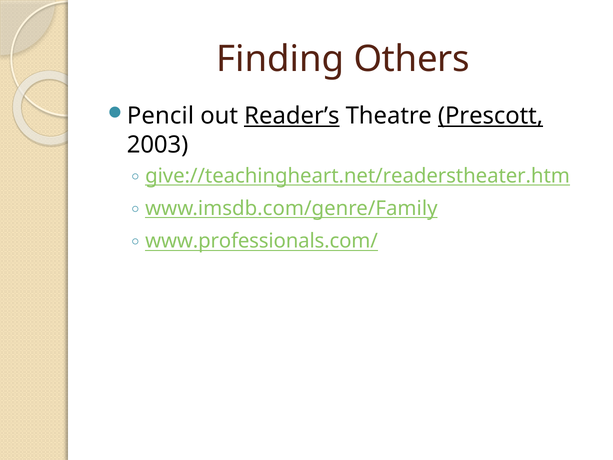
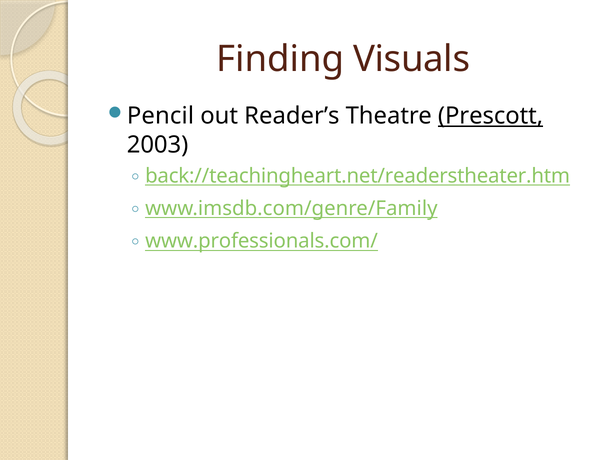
Others: Others -> Visuals (412, 59)
Reader’s underline: present -> none (292, 116)
give://teachingheart.net/readerstheater.htm: give://teachingheart.net/readerstheater.htm -> back://teachingheart.net/readerstheater.htm (358, 176)
